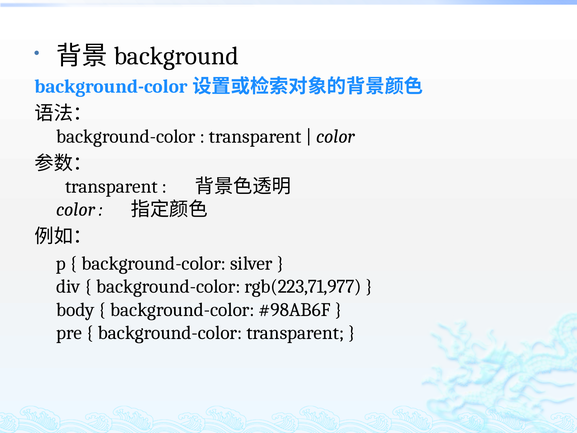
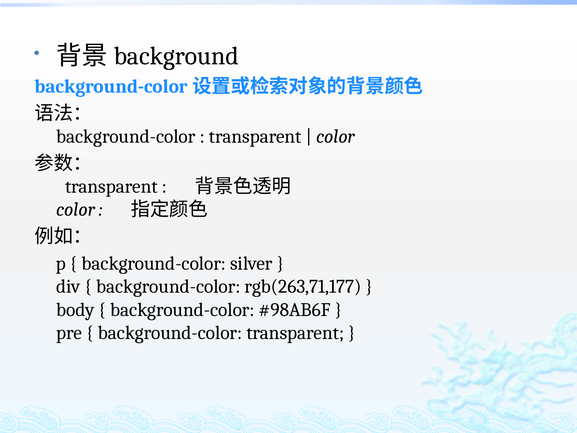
rgb(223,71,977: rgb(223,71,977 -> rgb(263,71,177 (303, 286)
